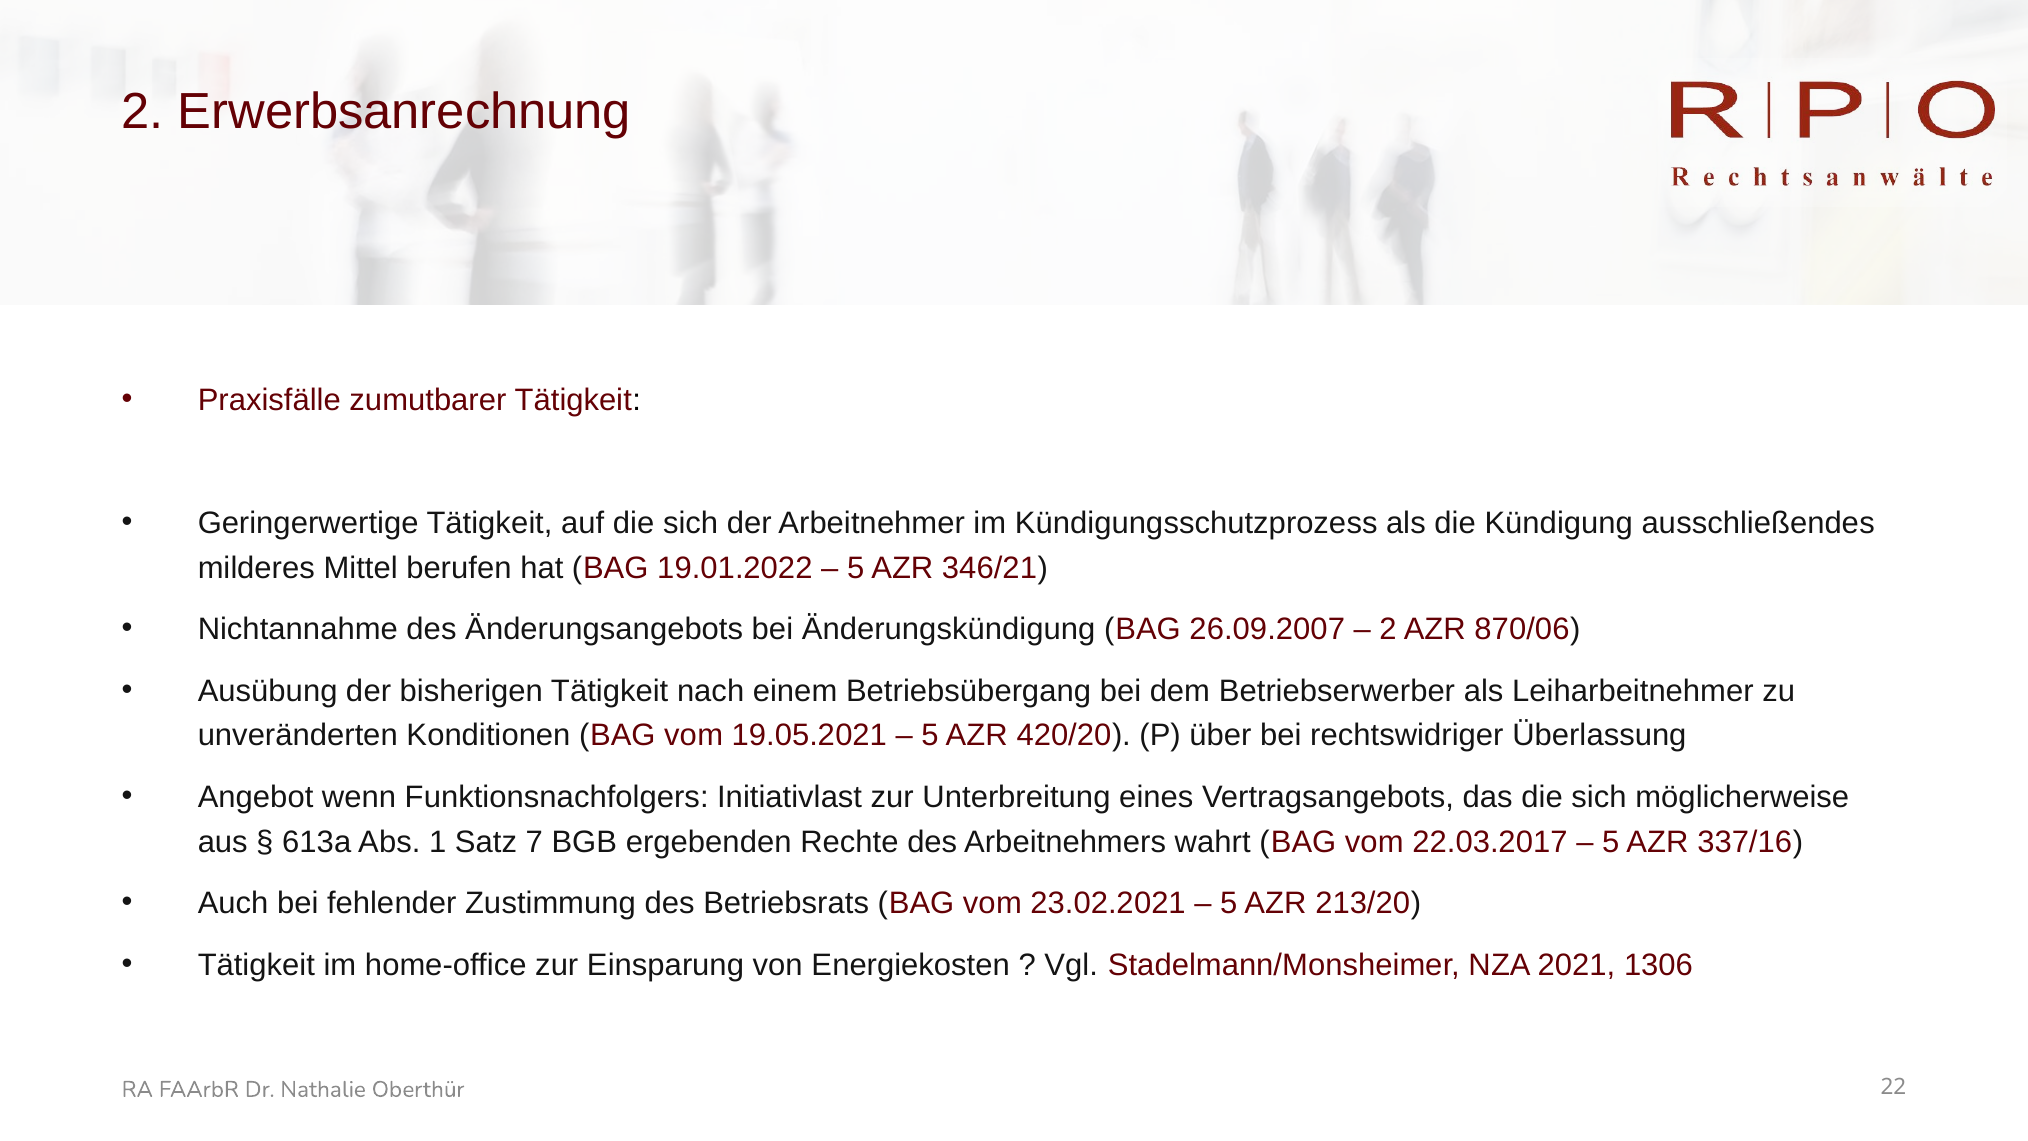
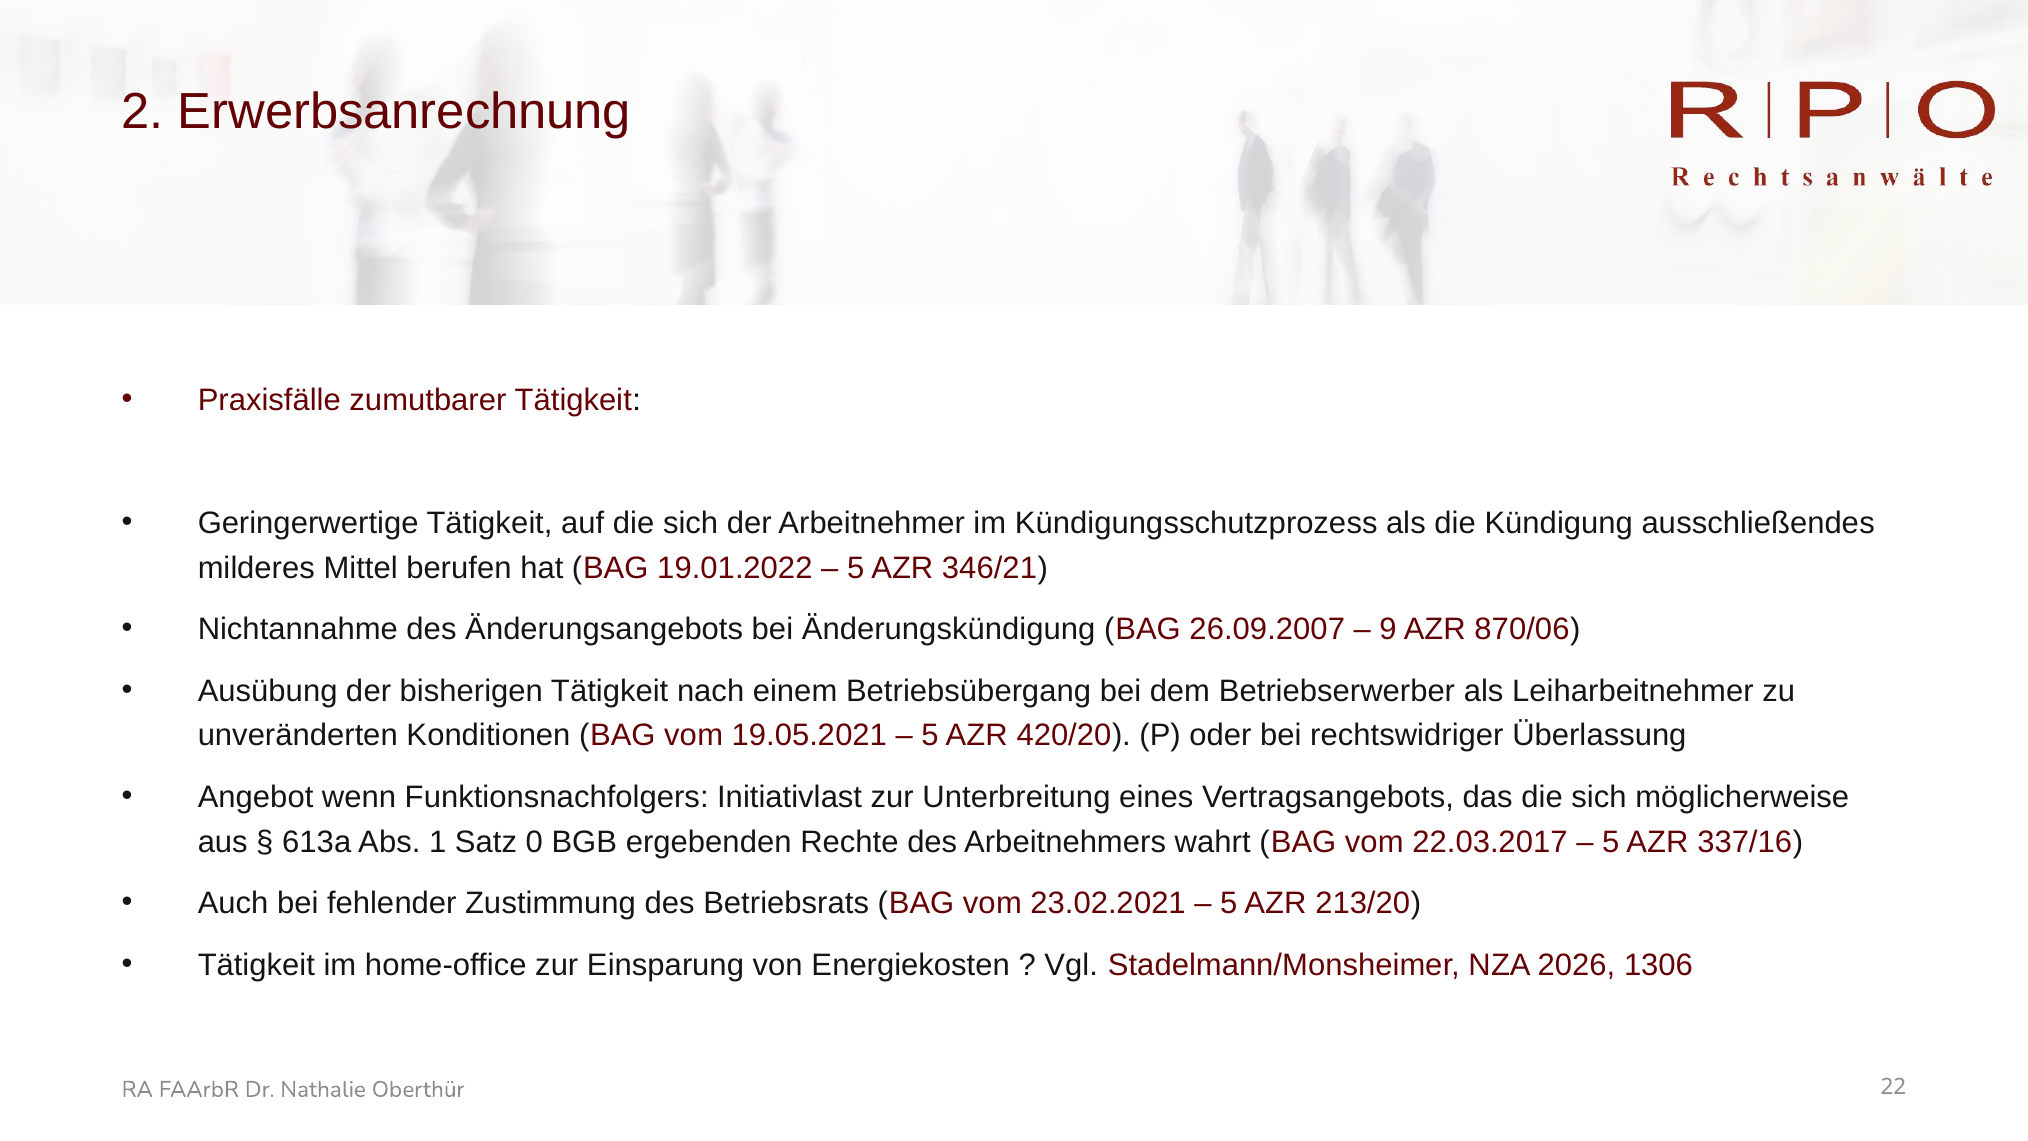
2: 2 -> 9 (1388, 629)
über: über -> oder (1220, 736)
7: 7 -> 0 (534, 842)
2021: 2021 -> 2026 (1576, 965)
